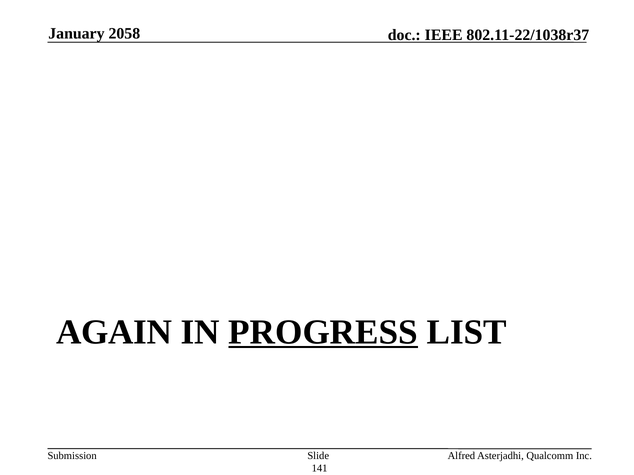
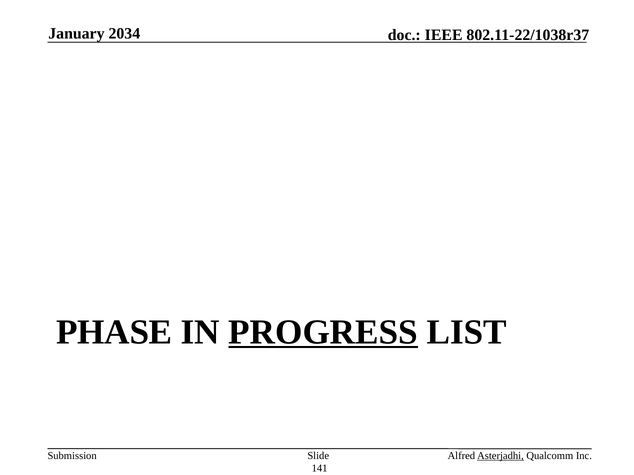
2058: 2058 -> 2034 (124, 34)
AGAIN: AGAIN -> PHASE (114, 332)
Asterjadhi underline: none -> present (500, 456)
